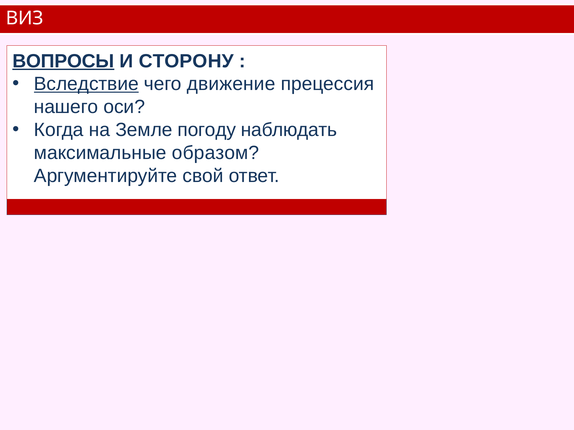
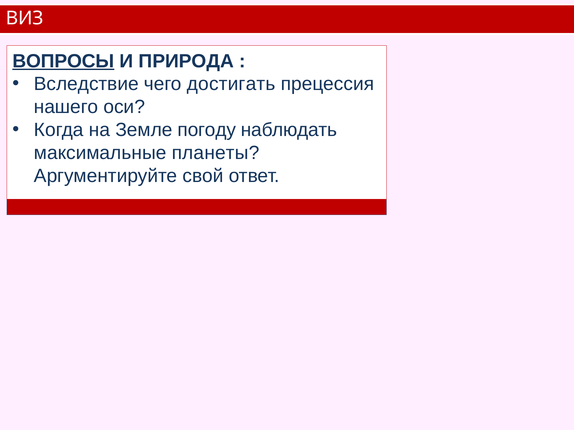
СТОРОНУ: СТОРОНУ -> ПРИРОДА (186, 61)
Вследствие underline: present -> none (86, 84)
движение: движение -> достигать (231, 84)
образом: образом -> планеты (216, 153)
